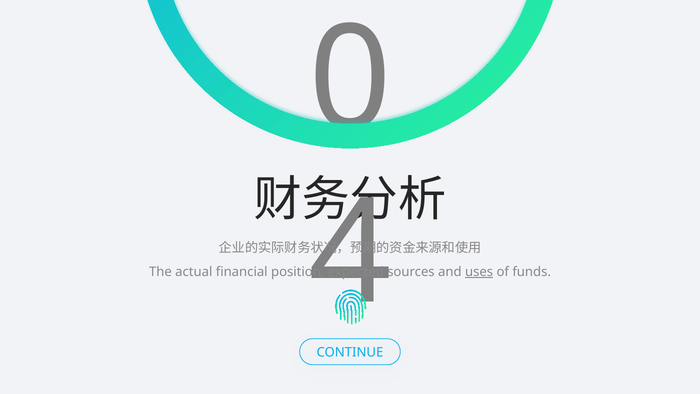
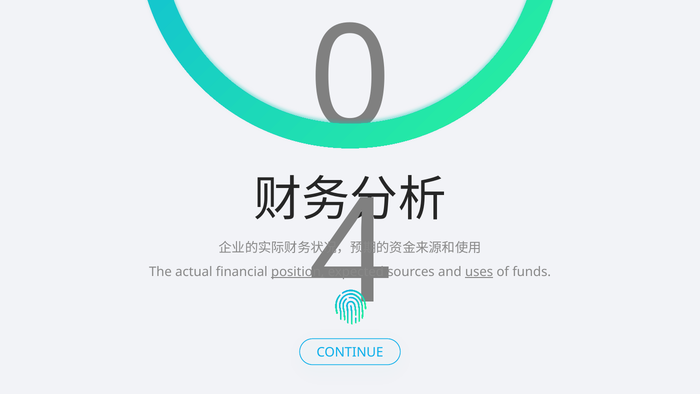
position underline: none -> present (298, 272)
